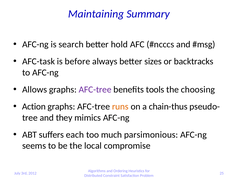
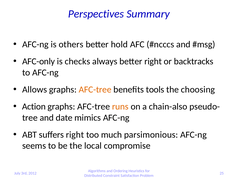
Maintaining: Maintaining -> Perspectives (96, 14)
search: search -> others (71, 45)
AFC-task: AFC-task -> AFC-only (39, 62)
before: before -> checks (77, 62)
better sizes: sizes -> right (153, 62)
AFC-tree colour: purple -> orange (95, 90)
chain-thus: chain-thus -> chain-also (168, 107)
they: they -> date (64, 118)
suffers each: each -> right (75, 135)
